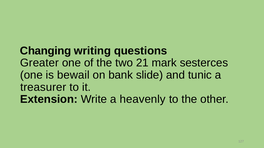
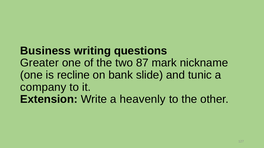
Changing: Changing -> Business (45, 51)
21: 21 -> 87 (142, 63)
sesterces: sesterces -> nickname (204, 63)
bewail: bewail -> recline (73, 75)
treasurer: treasurer -> company (43, 87)
